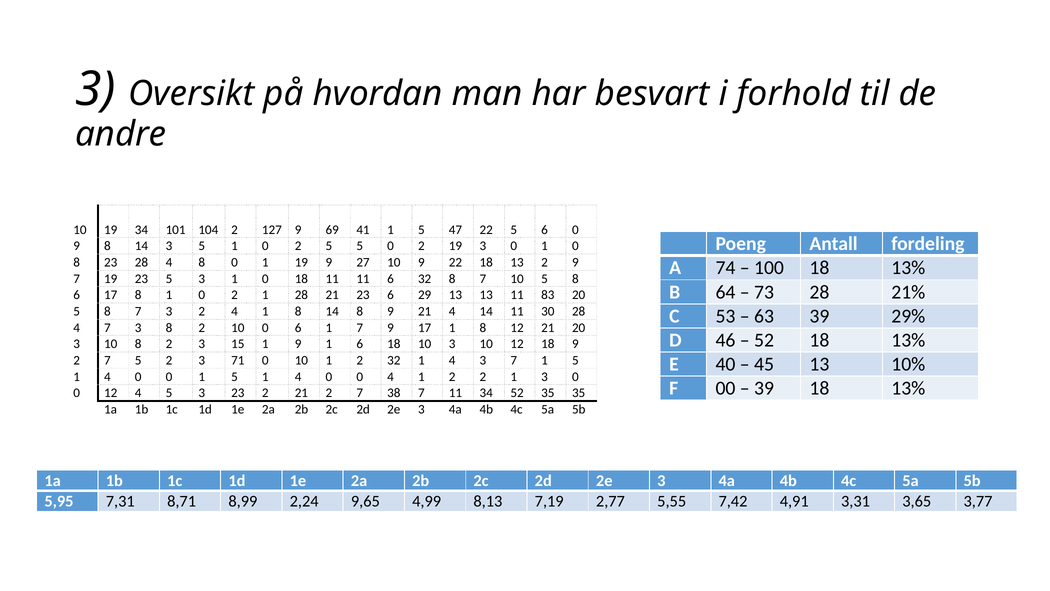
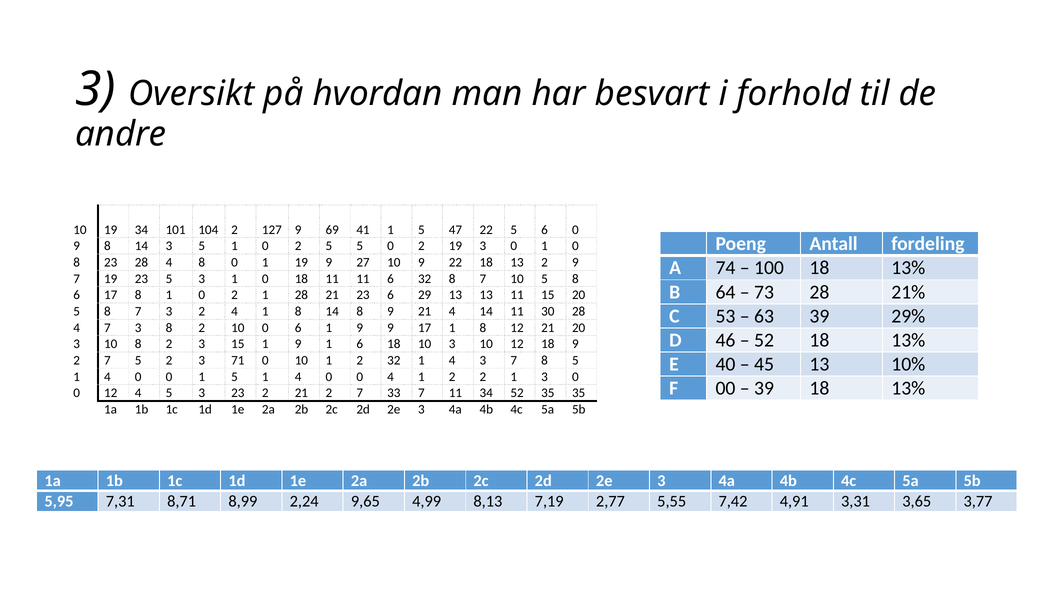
11 83: 83 -> 15 (548, 295)
6 1 7: 7 -> 9 (360, 328)
7 1: 1 -> 8 (545, 360)
38: 38 -> 33 (394, 393)
